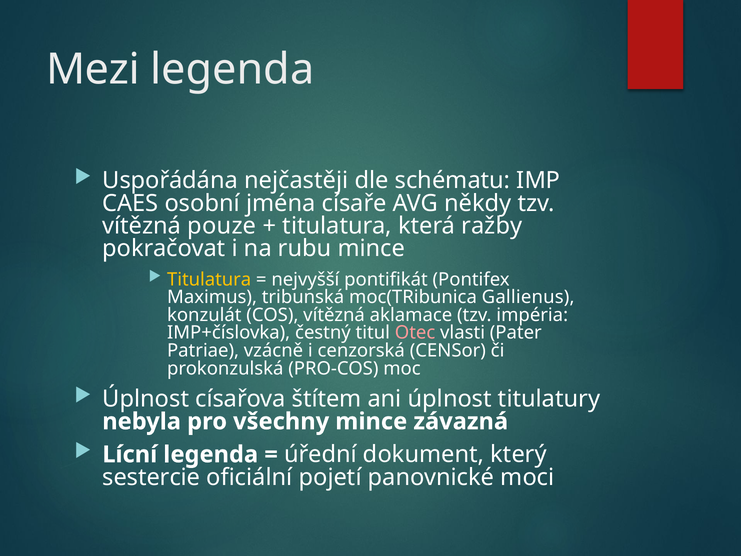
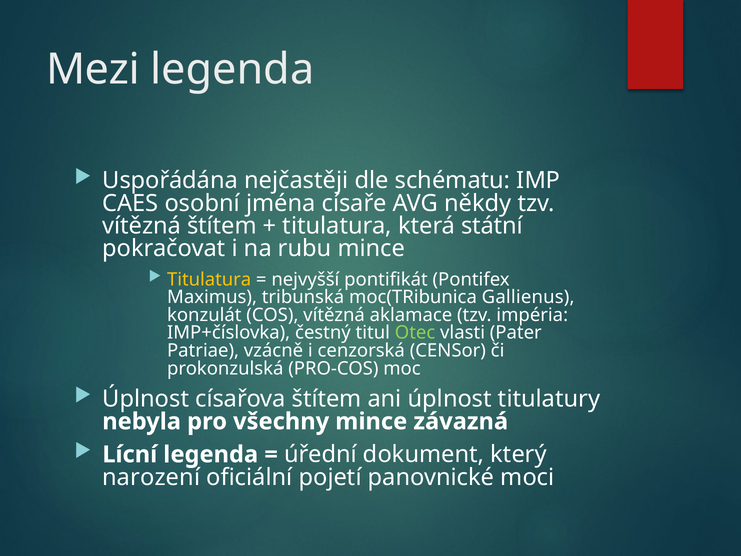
vítězná pouze: pouze -> štítem (222, 226)
ražby: ražby -> státní (492, 226)
Otec colour: pink -> light green (415, 333)
sestercie: sestercie -> narození (151, 477)
